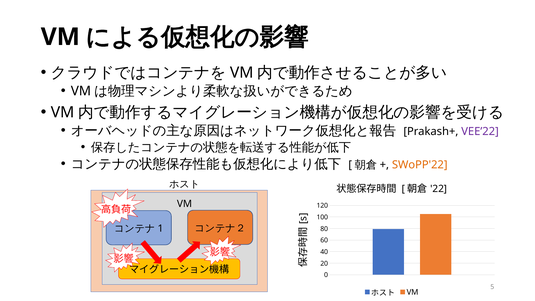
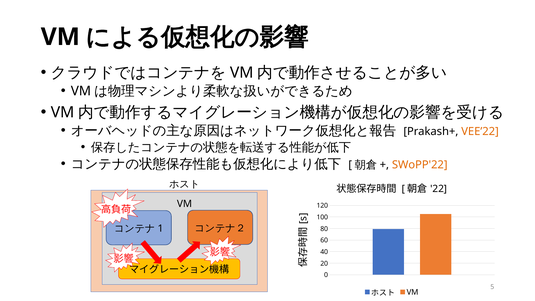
VEE’22 colour: purple -> orange (480, 131)
